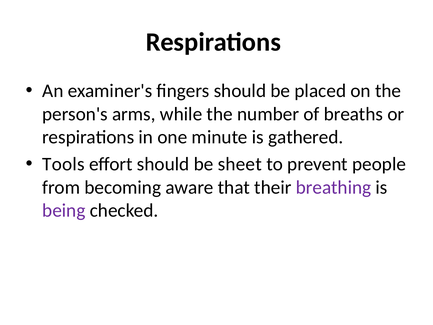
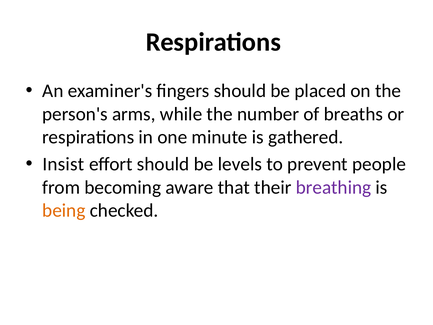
Tools: Tools -> Insist (63, 164)
sheet: sheet -> levels (240, 164)
being colour: purple -> orange (64, 210)
